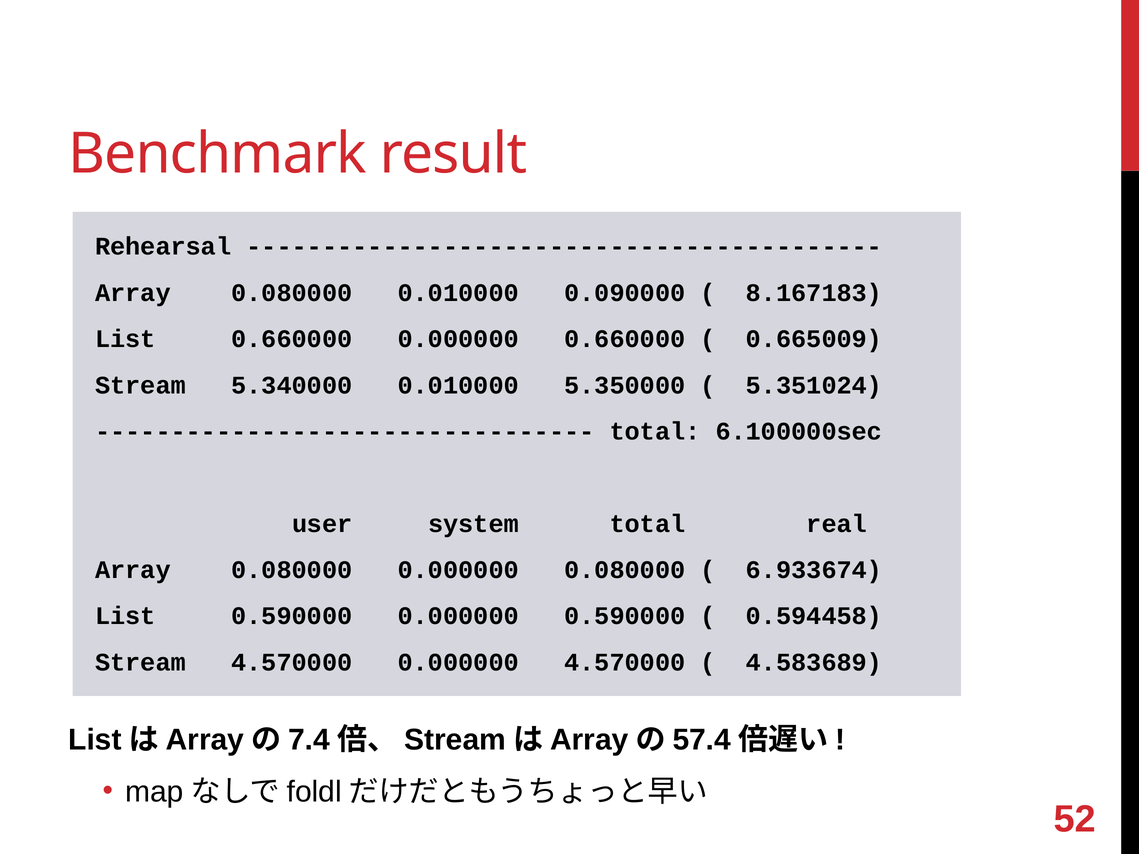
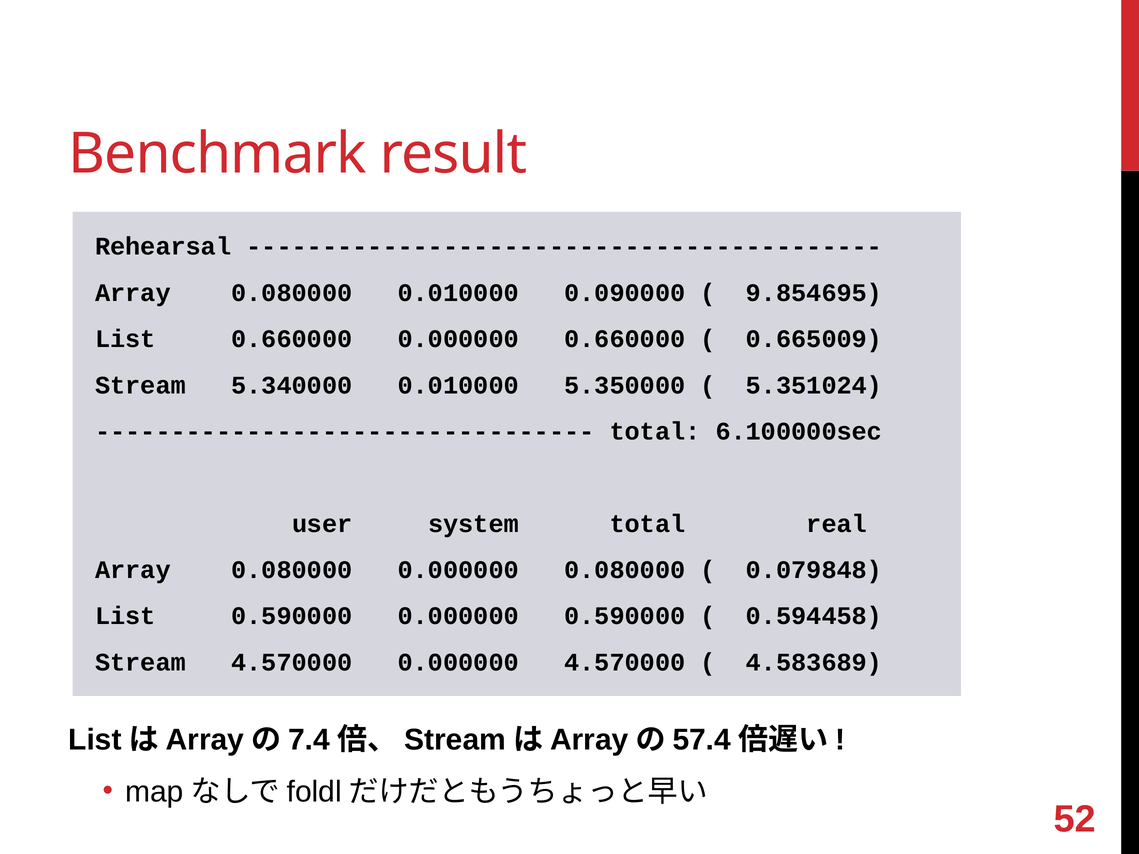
8.167183: 8.167183 -> 9.854695 (814, 293)
6.933674: 6.933674 -> 0.079848 (814, 570)
